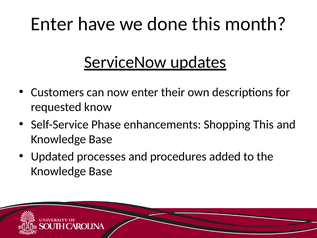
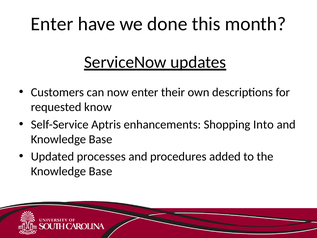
Phase: Phase -> Aptris (106, 124)
Shopping This: This -> Into (263, 124)
